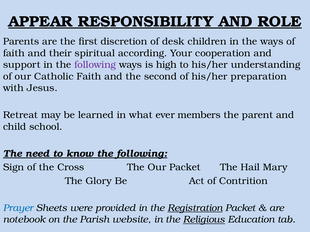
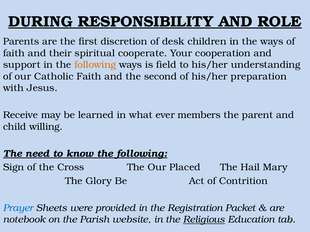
APPEAR: APPEAR -> DURING (40, 22)
according: according -> cooperate (143, 53)
following colour: purple -> orange (95, 65)
high: high -> field (166, 65)
Retreat: Retreat -> Receive (21, 115)
school: school -> willing (46, 127)
Our Packet: Packet -> Placed (185, 168)
Registration underline: present -> none (195, 208)
